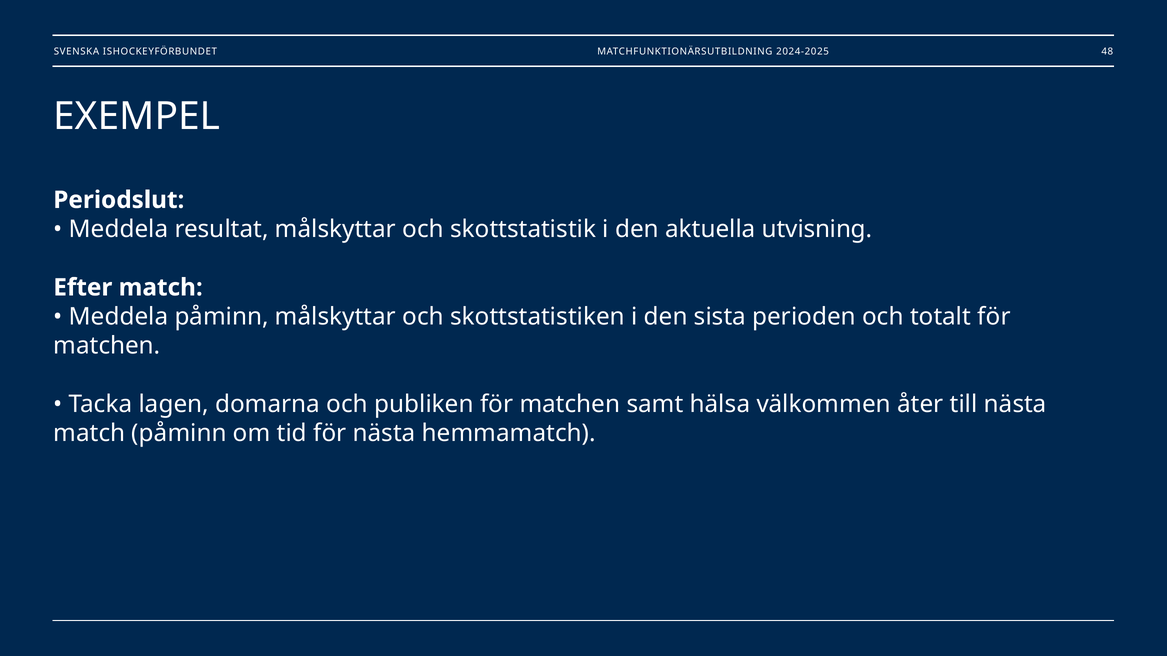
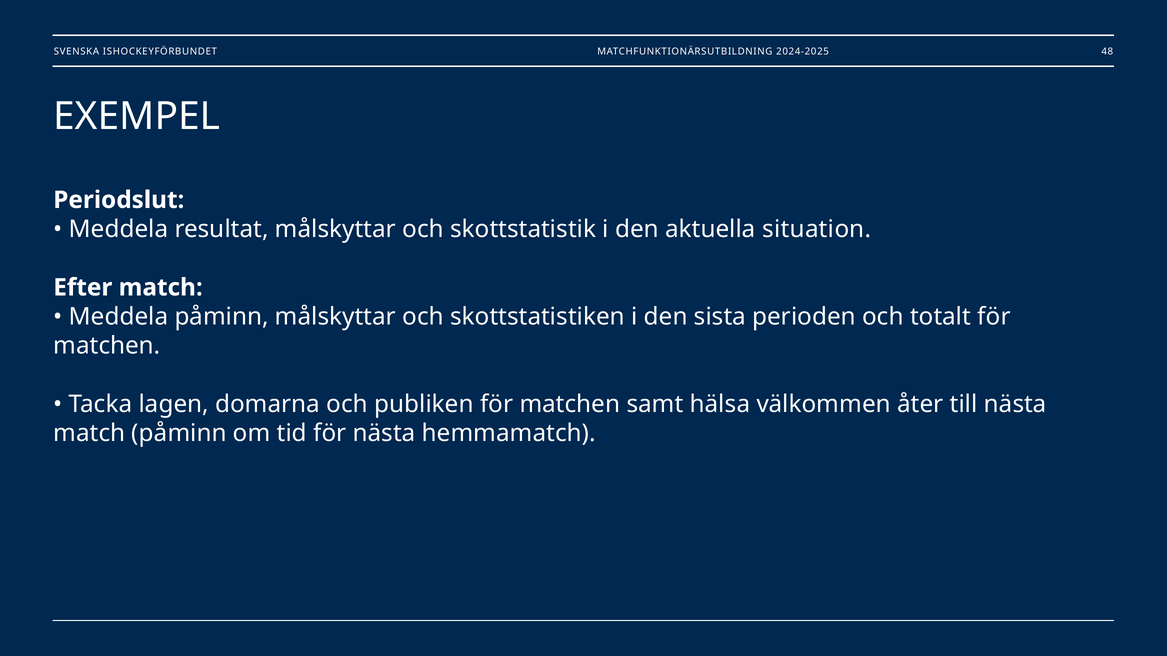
utvisning: utvisning -> situation (817, 229)
